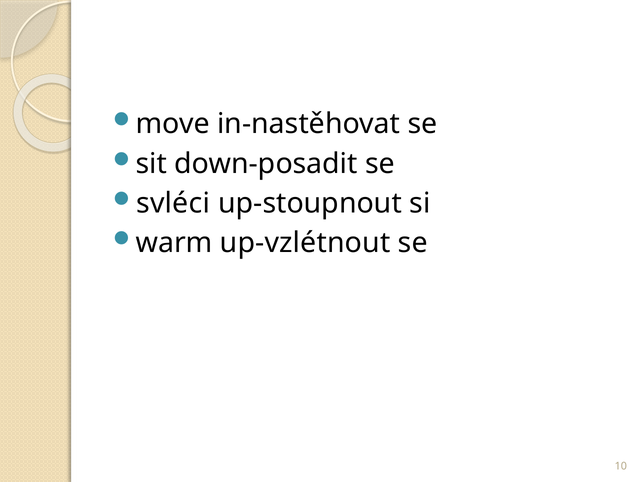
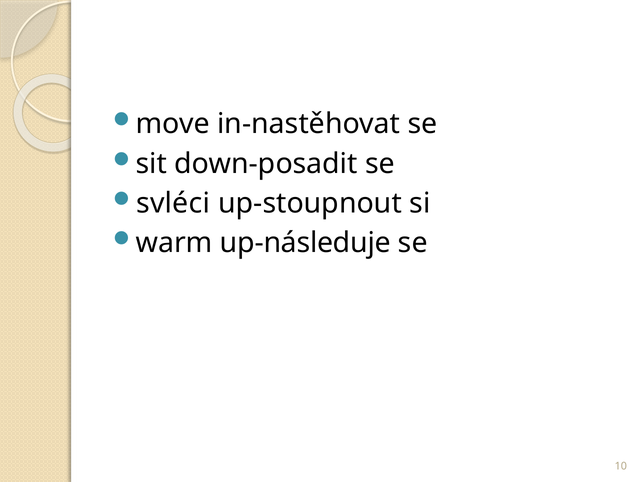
up-vzlétnout: up-vzlétnout -> up-následuje (305, 243)
